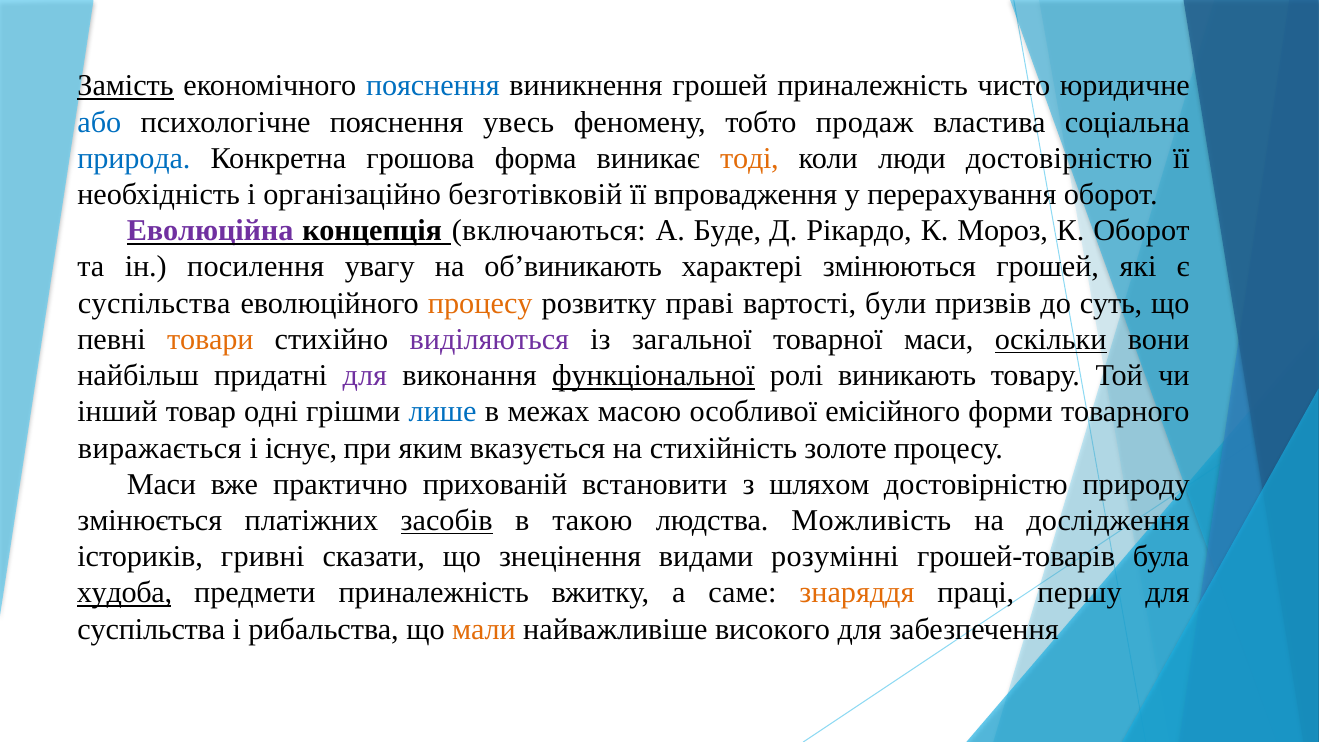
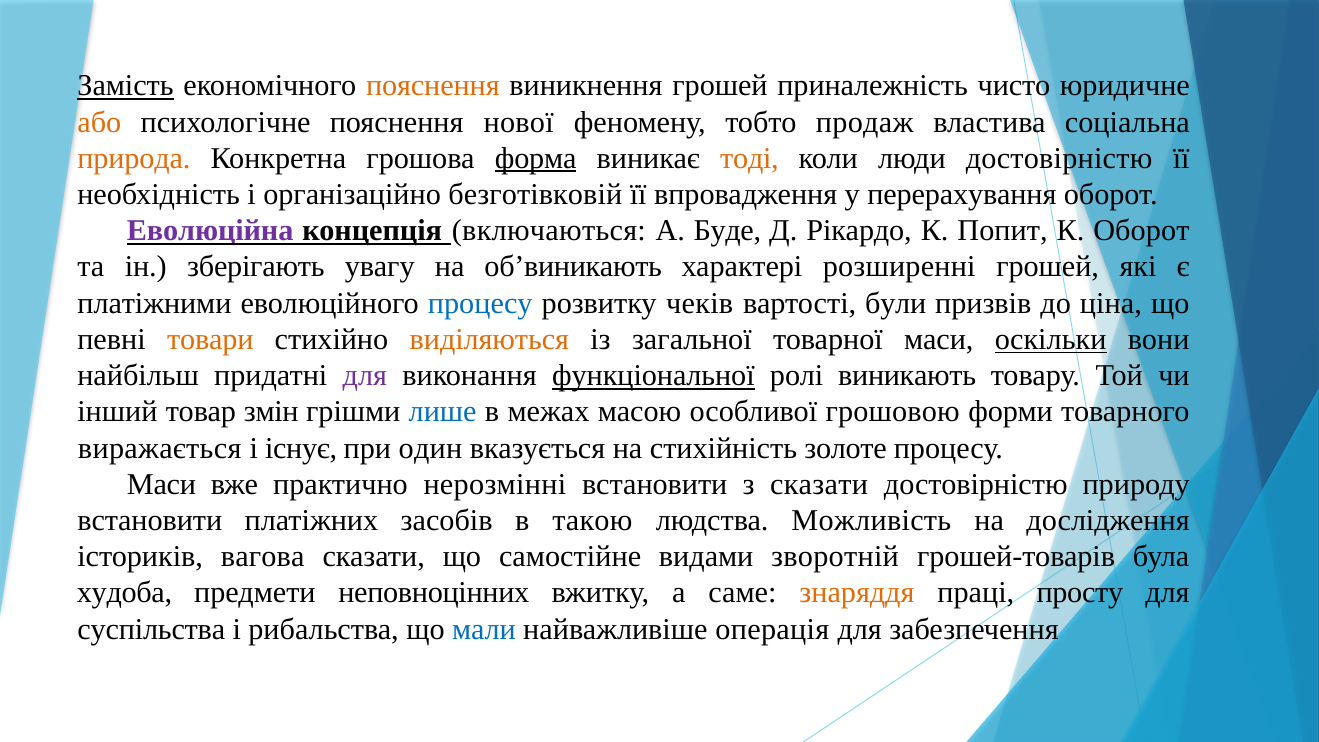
пояснення colour: blue -> orange (433, 86)
або colour: blue -> orange (99, 122)
увесь: увесь -> нової (519, 122)
природа colour: blue -> orange (134, 158)
форма underline: none -> present (536, 158)
Мороз: Мороз -> Попит (1003, 231)
посилення: посилення -> зберігають (256, 267)
змінюються: змінюються -> розширенні (899, 267)
суспільства: суспільства -> платіжними (154, 303)
процесу colour: orange -> blue (480, 303)
праві: праві -> чеків (700, 303)
суть: суть -> ціна (1111, 303)
виділяються colour: purple -> orange (489, 339)
одні: одні -> змін (271, 412)
емісійного: емісійного -> грошовою (893, 412)
яким: яким -> один (430, 448)
прихованій: прихованій -> нерозмінні (495, 484)
з шляхом: шляхом -> сказати (819, 484)
змінюється: змінюється -> встановити (150, 521)
засобів underline: present -> none (447, 521)
гривні: гривні -> вагова (263, 557)
знецінення: знецінення -> самостійне (570, 557)
розумінні: розумінні -> зворотній (835, 557)
худоба underline: present -> none (125, 593)
предмети приналежність: приналежність -> неповноцінних (434, 593)
першу: першу -> просту (1080, 593)
мали colour: orange -> blue (484, 629)
високого: високого -> операція (772, 629)
